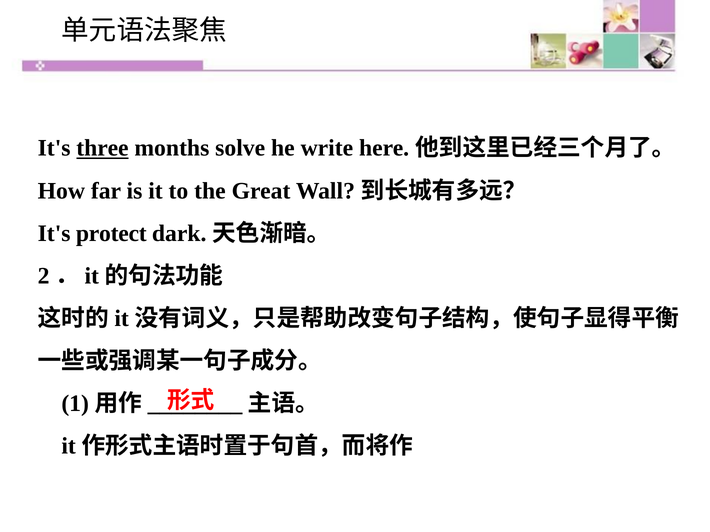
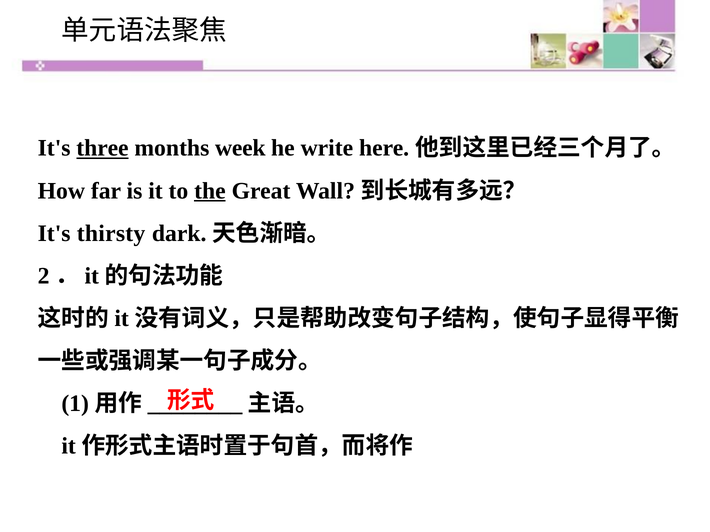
solve: solve -> week (240, 148)
the underline: none -> present (210, 191)
protect: protect -> thirsty (111, 233)
